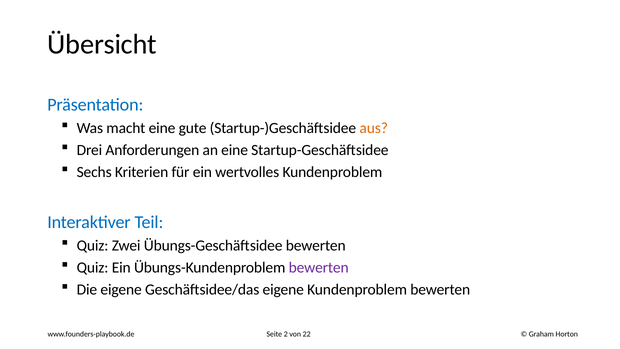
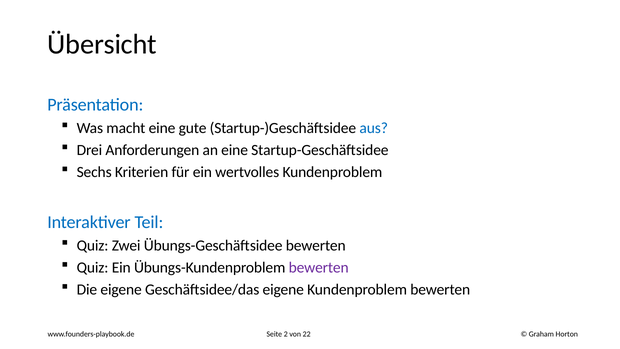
aus colour: orange -> blue (374, 128)
